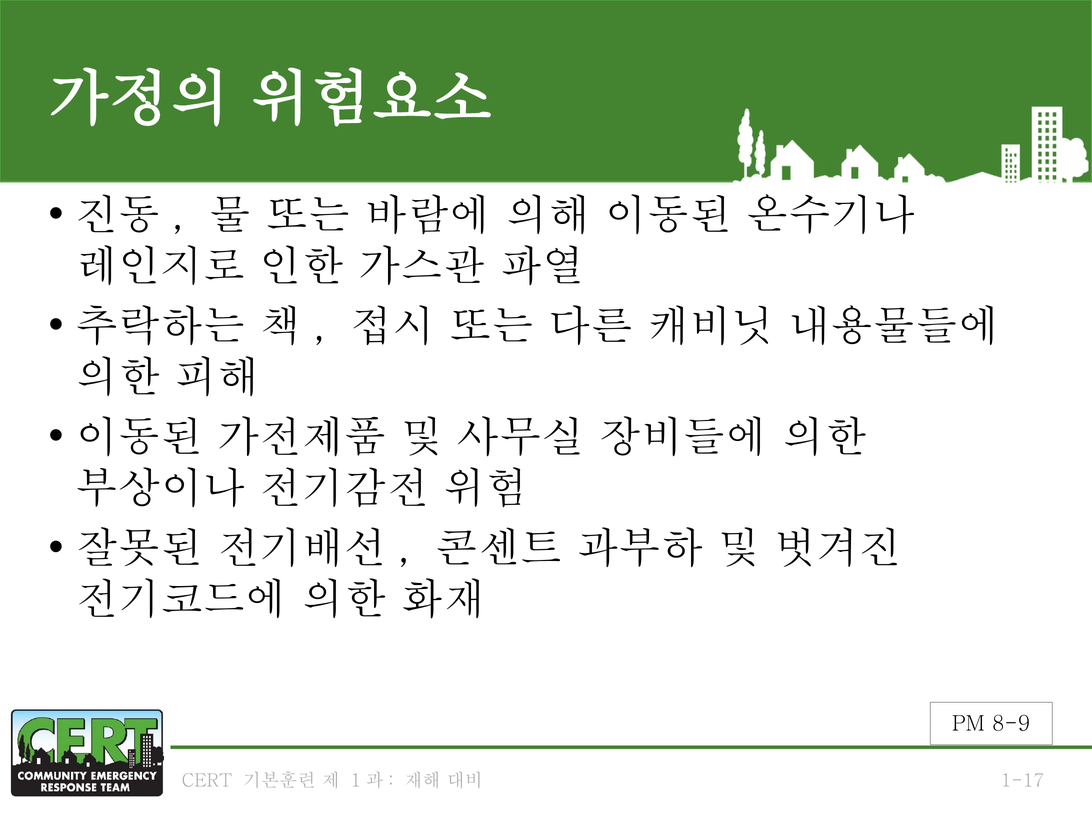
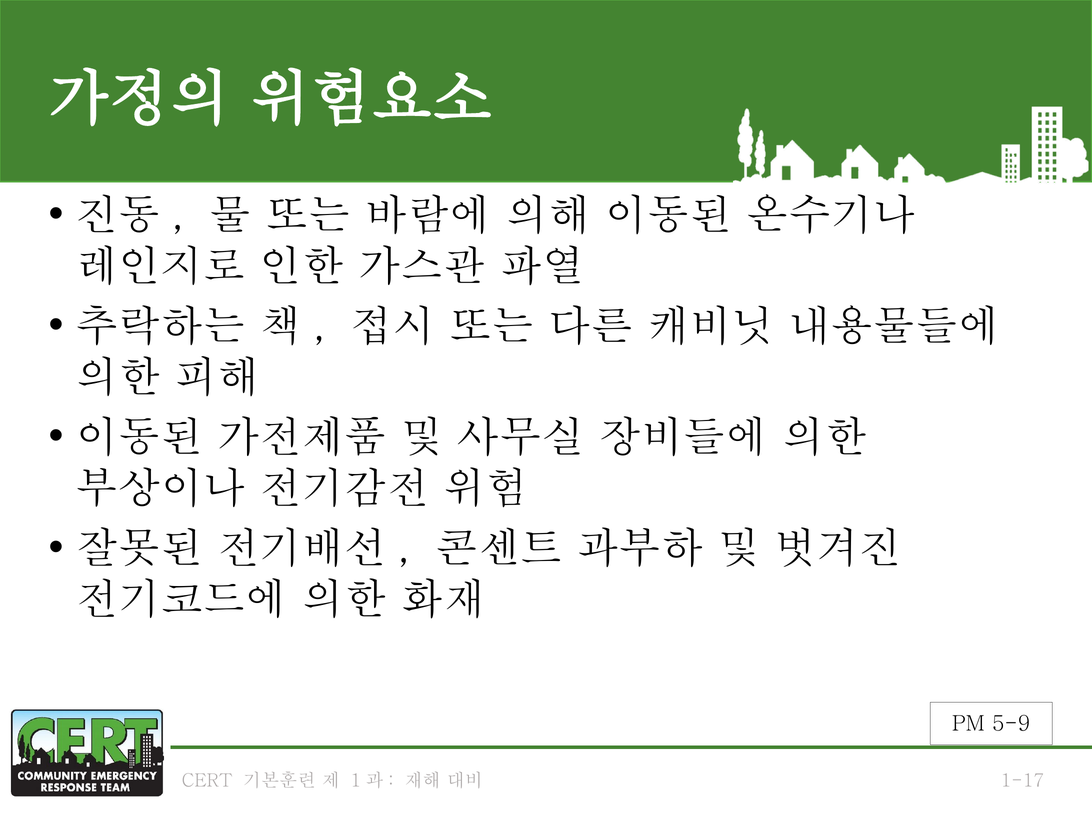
8-9: 8-9 -> 5-9 (1011, 724)
